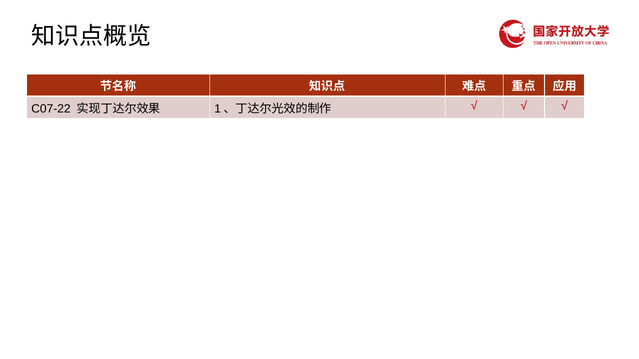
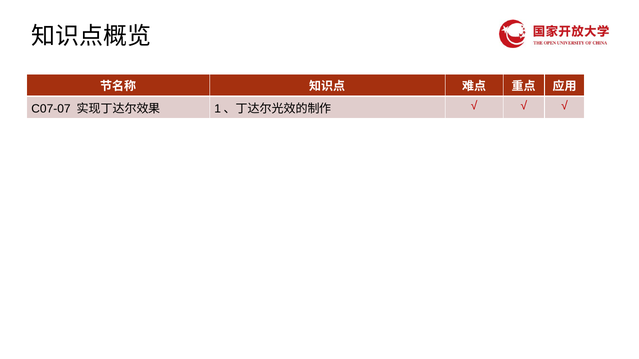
C07-22: C07-22 -> C07-07 (51, 109)
